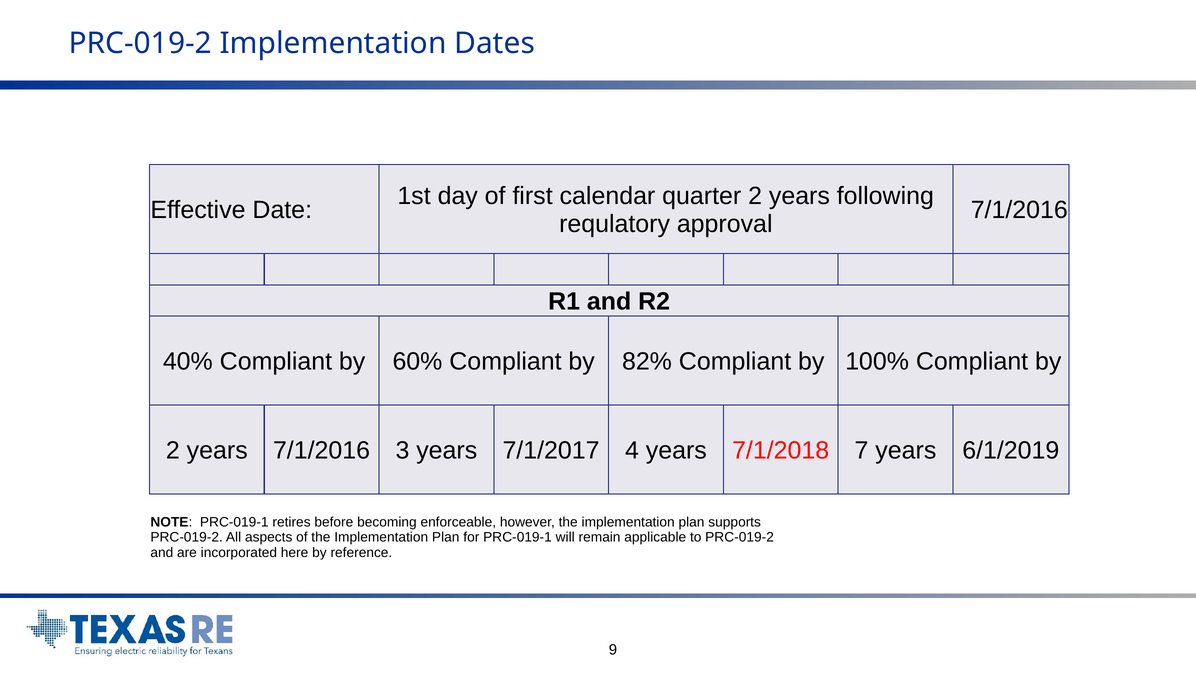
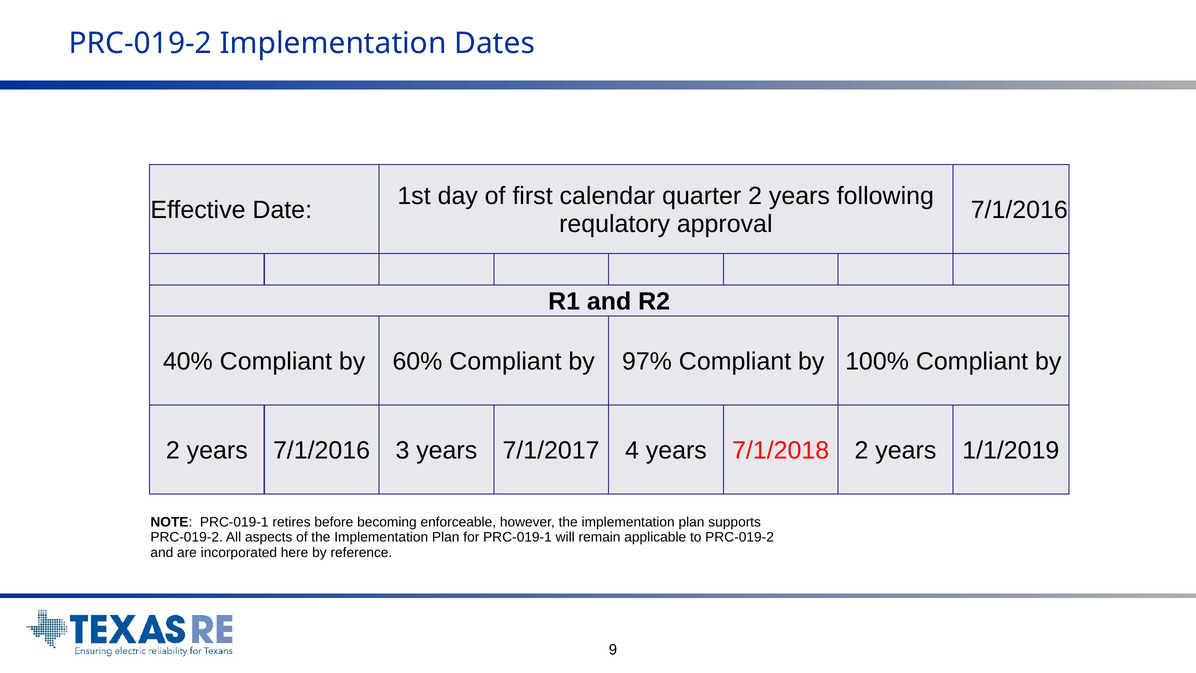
82%: 82% -> 97% (647, 361)
7/1/2018 7: 7 -> 2 (862, 450)
6/1/2019: 6/1/2019 -> 1/1/2019 (1011, 450)
